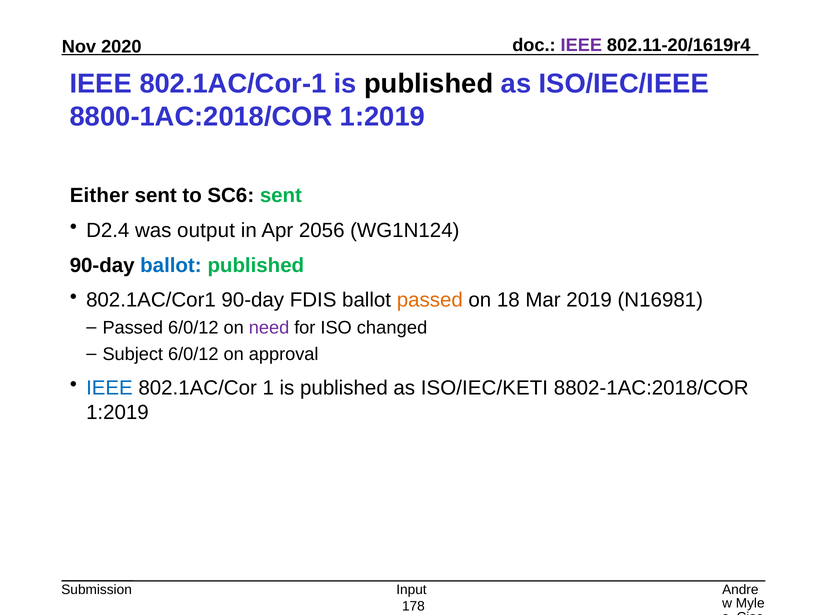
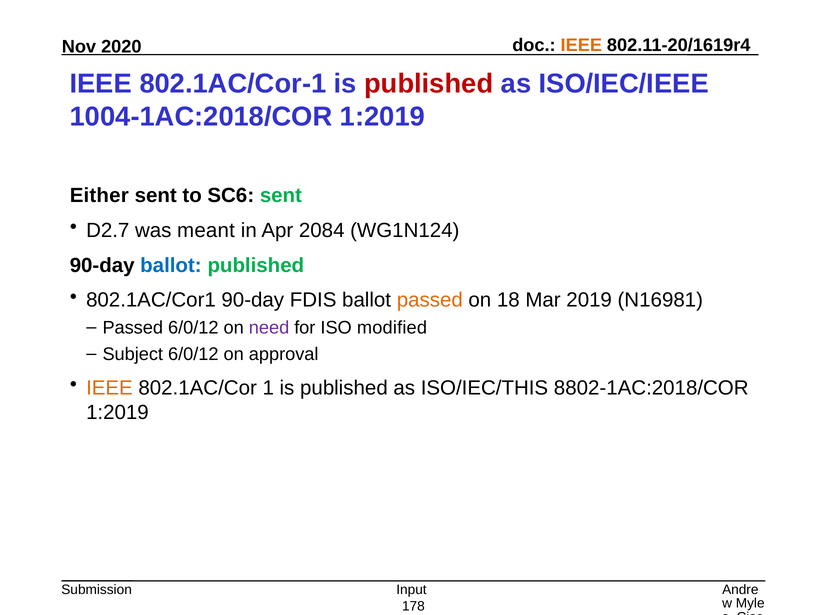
IEEE colour: purple -> orange (581, 45)
published colour: black -> red (429, 84)
8800-1AC:2018/COR: 8800-1AC:2018/COR -> 1004-1AC:2018/COR (201, 117)
D2.4: D2.4 -> D2.7 (108, 230)
output: output -> meant (206, 230)
2056: 2056 -> 2084 (322, 230)
changed: changed -> modified (392, 328)
IEEE colour: blue -> orange (109, 388)
ISO/IEC/KETI: ISO/IEC/KETI -> ISO/IEC/THIS (484, 388)
